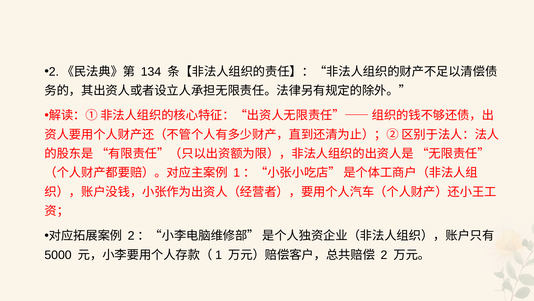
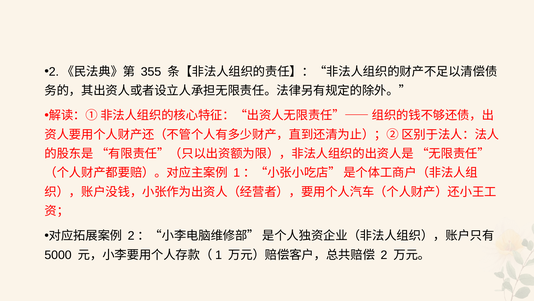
134: 134 -> 355 (151, 72)
